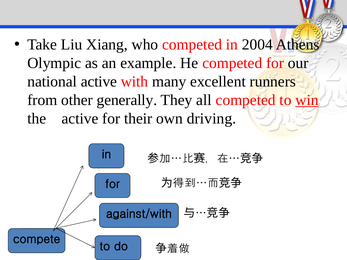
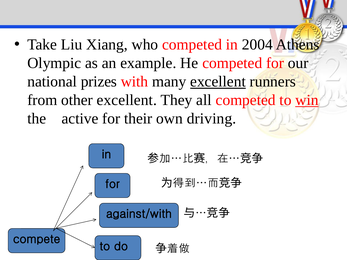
national active: active -> prizes (99, 82)
excellent underline: none -> present (218, 82)
other generally: generally -> excellent (127, 100)
